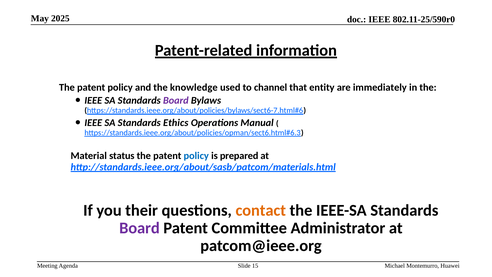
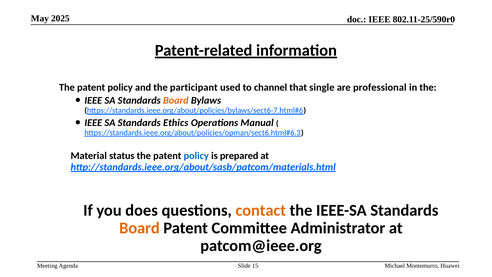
knowledge: knowledge -> participant (194, 87)
entity: entity -> single (322, 87)
immediately: immediately -> professional (380, 87)
Board colour: purple -> orange (176, 100)
their: their -> does (142, 210)
Board colour: purple -> orange (139, 228)
